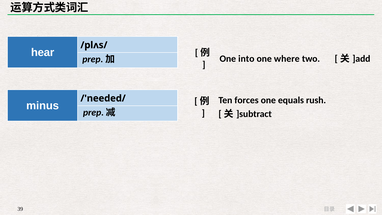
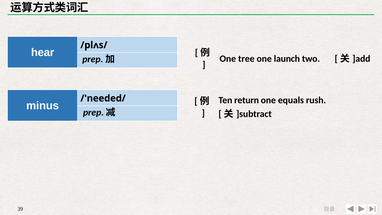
into: into -> tree (246, 59)
where: where -> launch (287, 59)
forces: forces -> return (247, 100)
